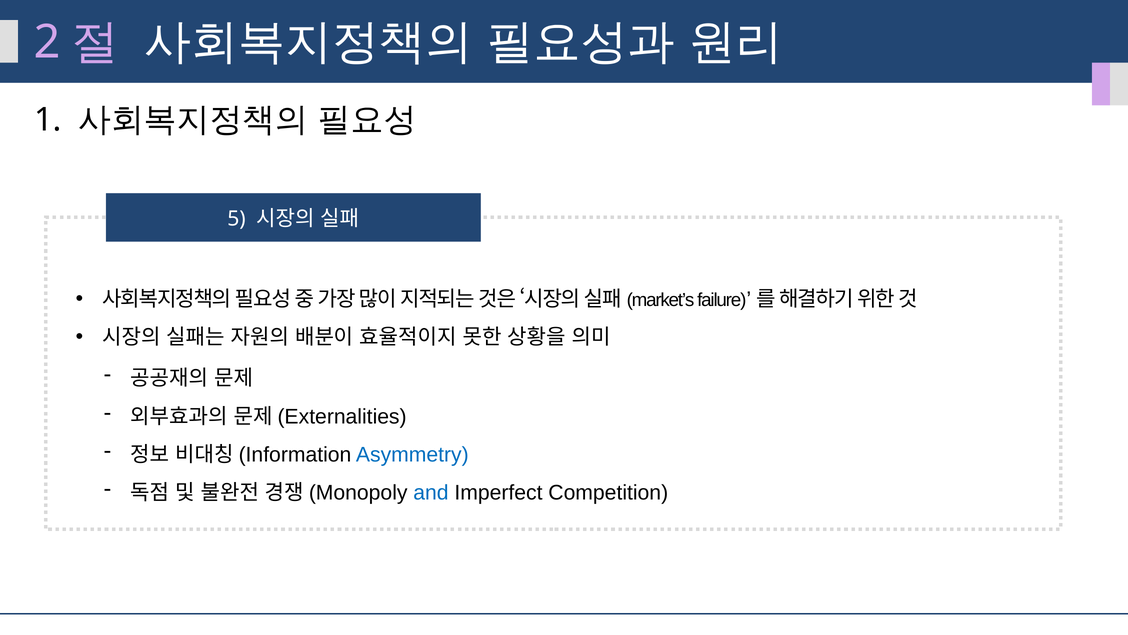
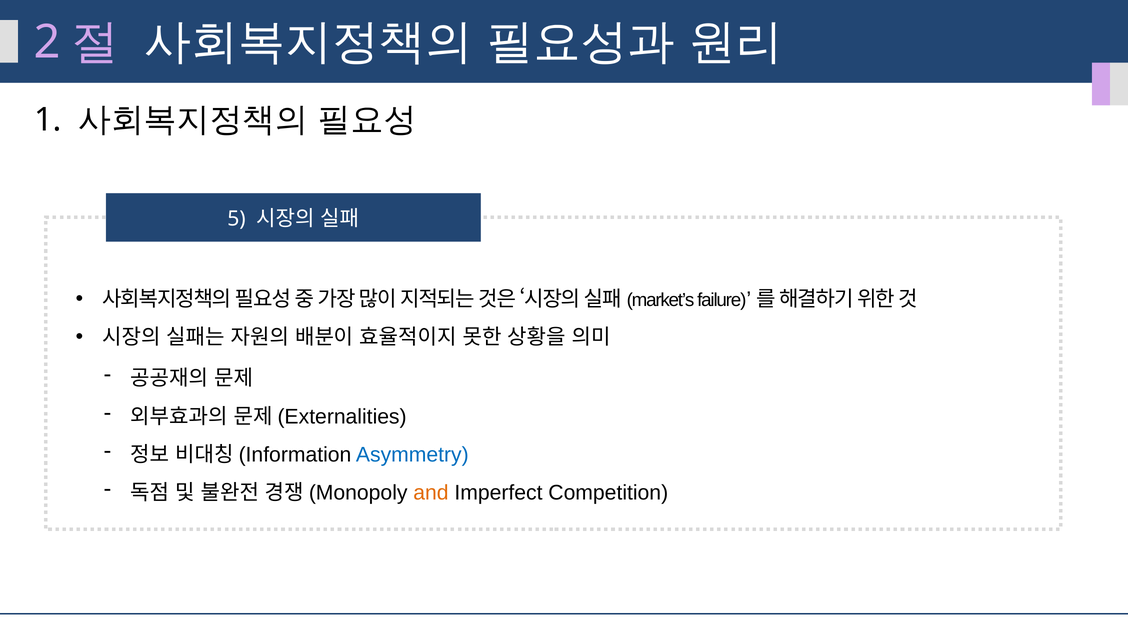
and colour: blue -> orange (431, 492)
